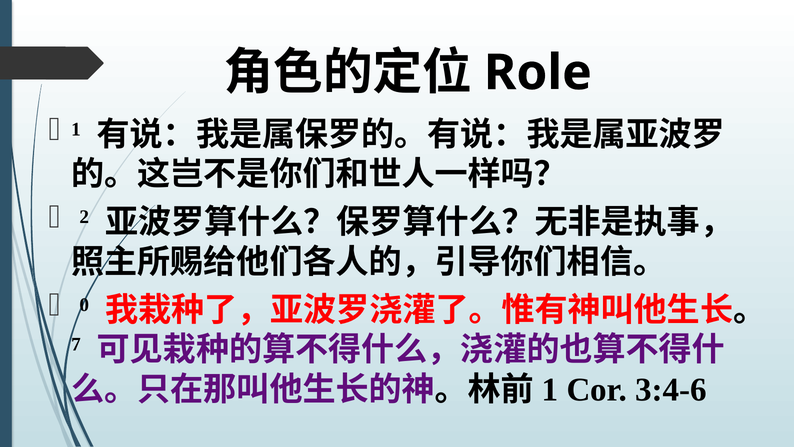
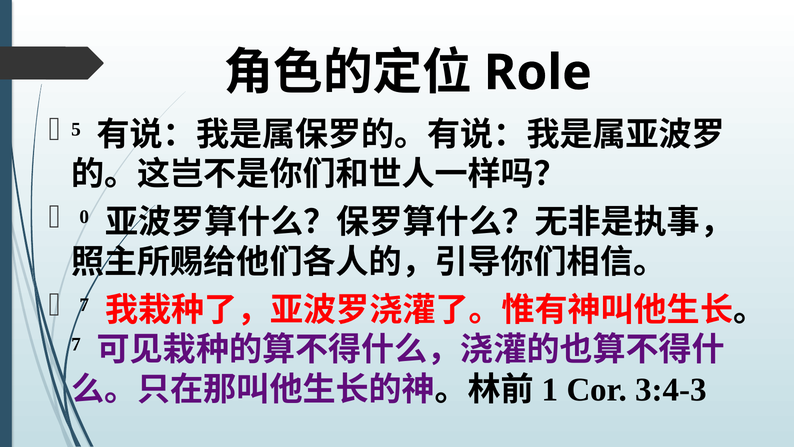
1: 1 -> 5 (76, 129)
2: 2 -> 0 (84, 217)
0: 0 -> 7 (84, 305)
3:4-6: 3:4-6 -> 3:4-3 (671, 389)
